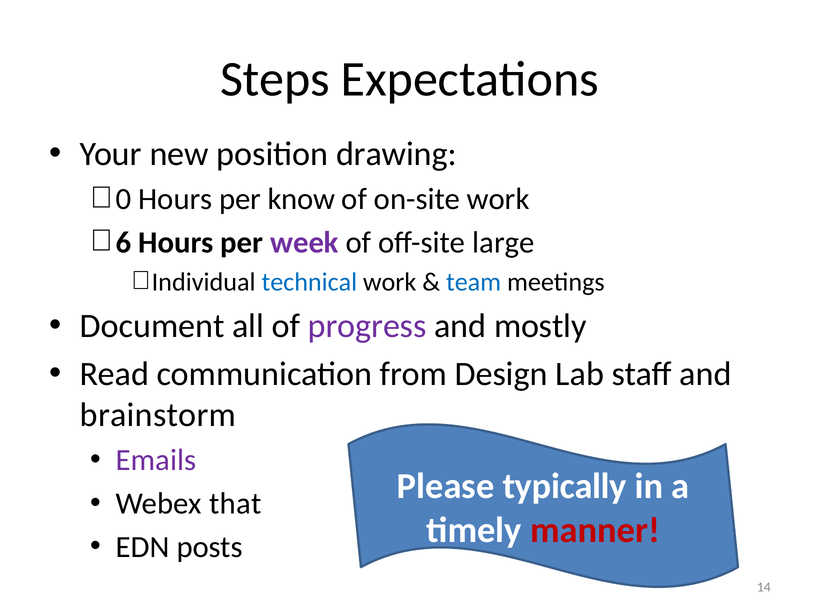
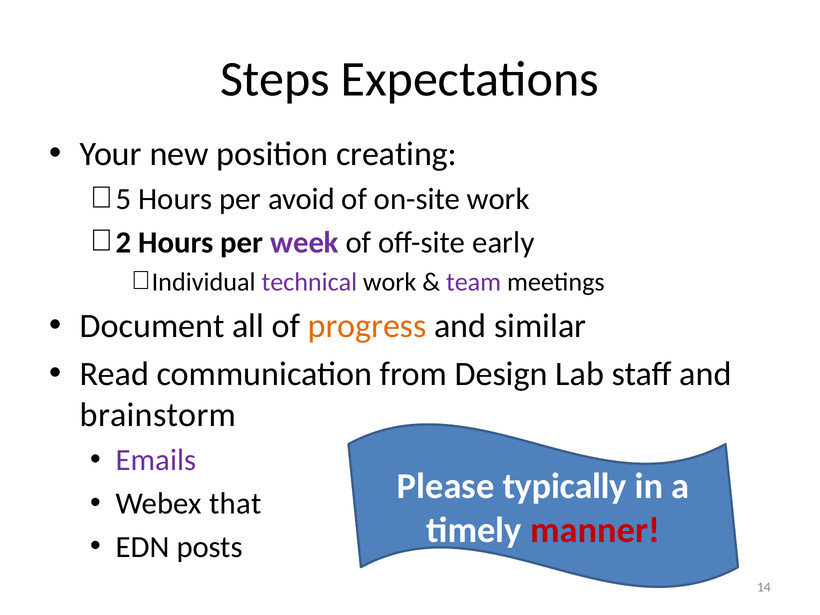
drawing: drawing -> creating (396, 154)
0: 0 -> 5 (124, 199)
know: know -> avoid (301, 199)
6: 6 -> 2 (124, 243)
large: large -> early (503, 243)
technical colour: blue -> purple (309, 282)
team colour: blue -> purple (474, 282)
progress colour: purple -> orange (367, 326)
mostly: mostly -> similar (540, 326)
